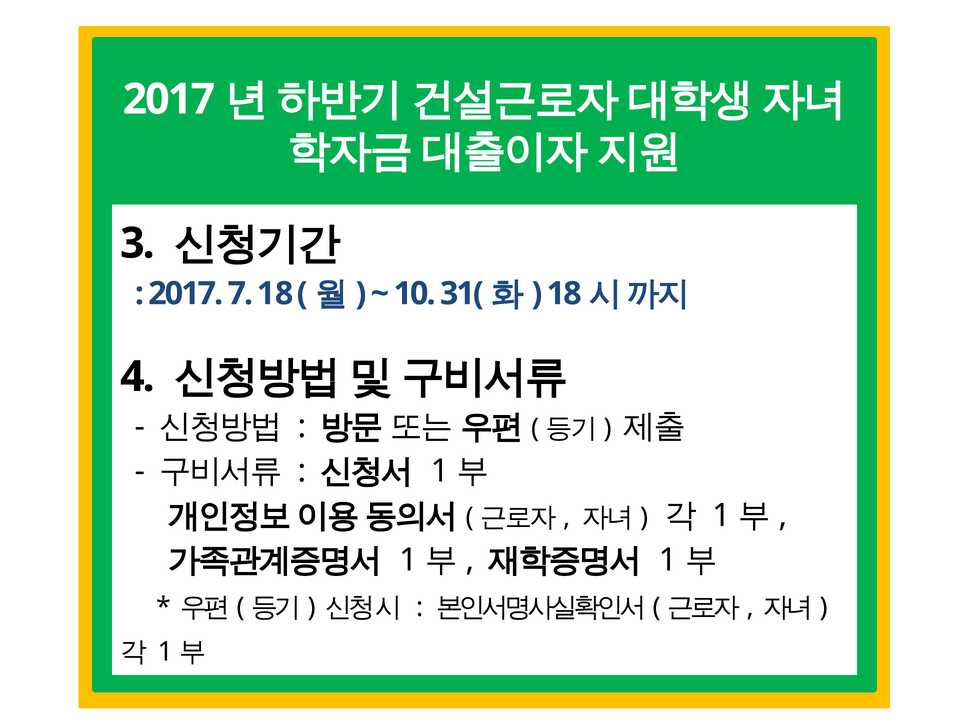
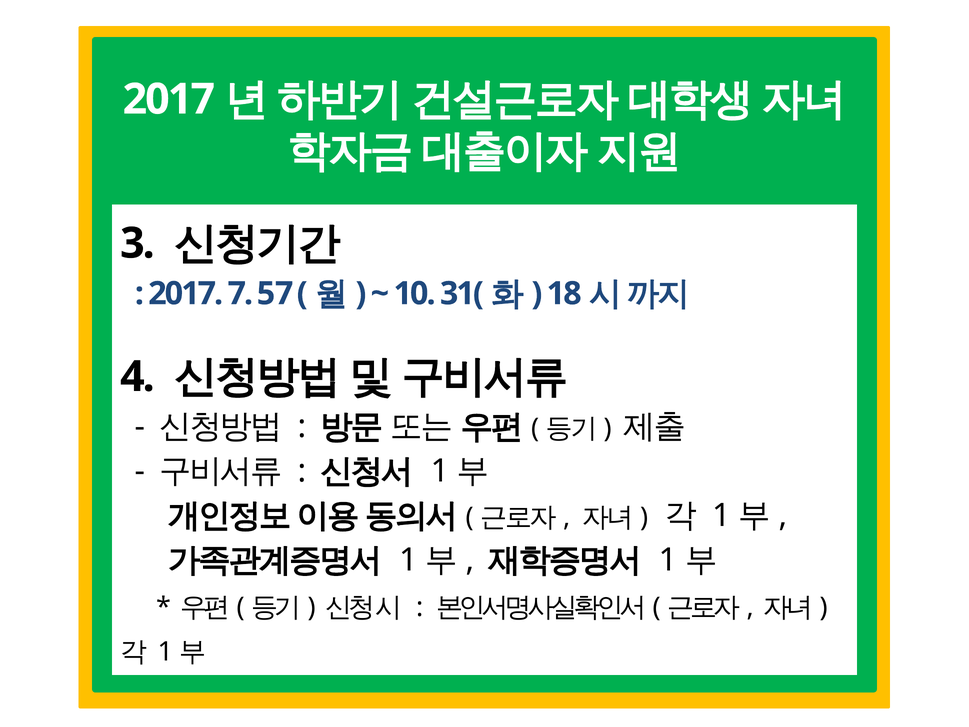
7 18: 18 -> 57 (275, 293)
